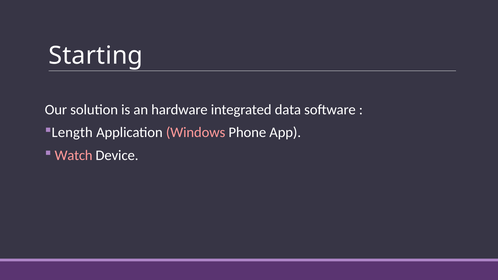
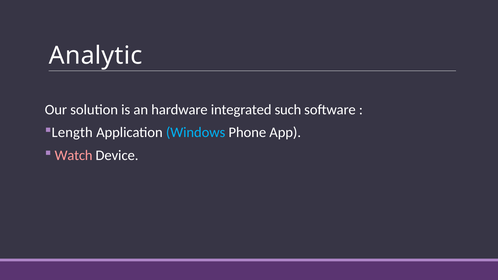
Starting: Starting -> Analytic (96, 56)
data: data -> such (288, 110)
Windows colour: pink -> light blue (196, 133)
